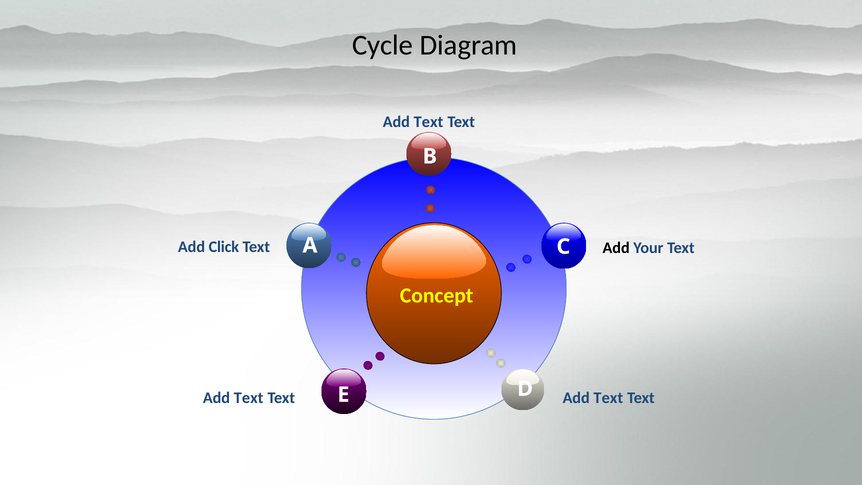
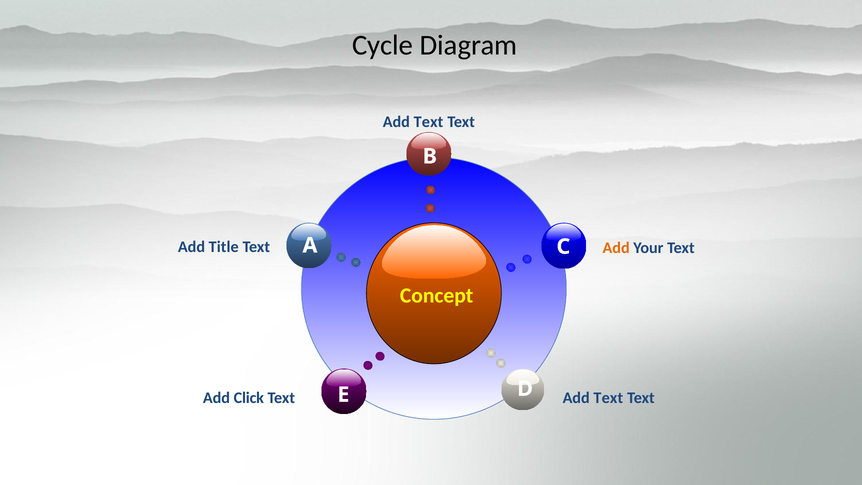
Click: Click -> Title (224, 247)
Add colour: black -> orange (616, 248)
Text: Text -> Click (249, 398)
